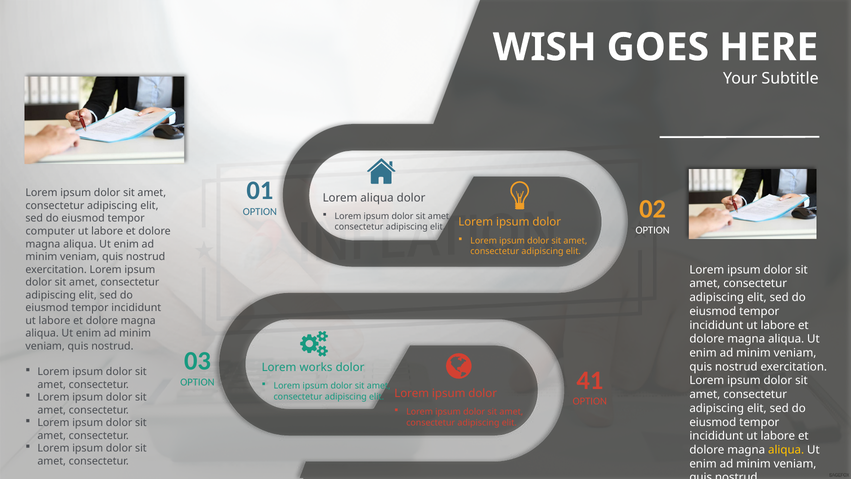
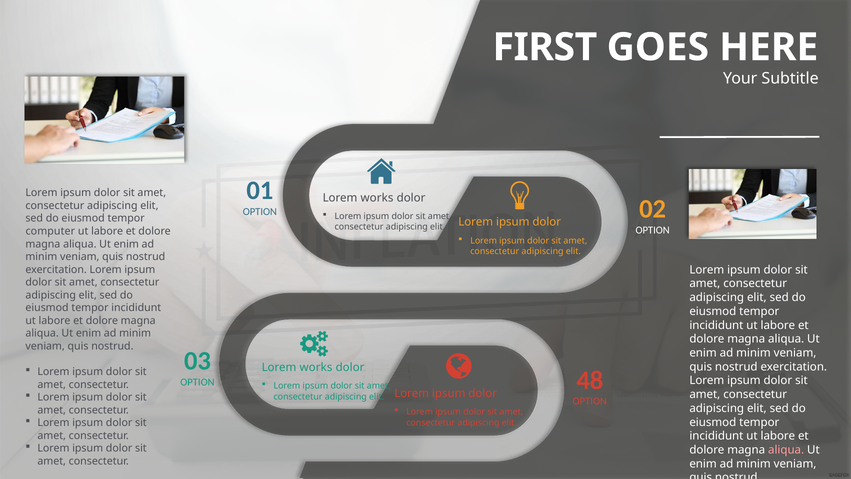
WISH: WISH -> FIRST (545, 47)
aliqua: aliqua -> works (377, 198)
41: 41 -> 48 (590, 380)
aliqua colour: yellow -> pink (786, 450)
